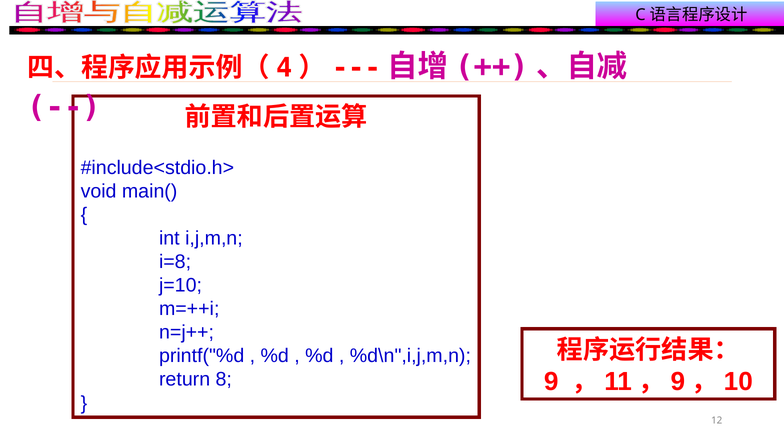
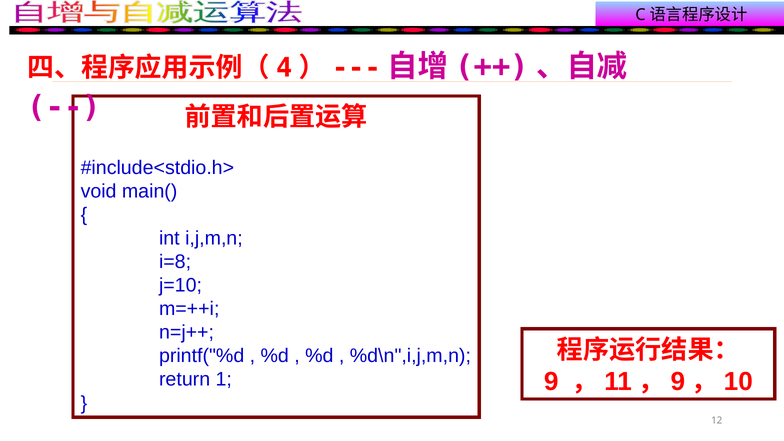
8: 8 -> 1 (224, 380)
